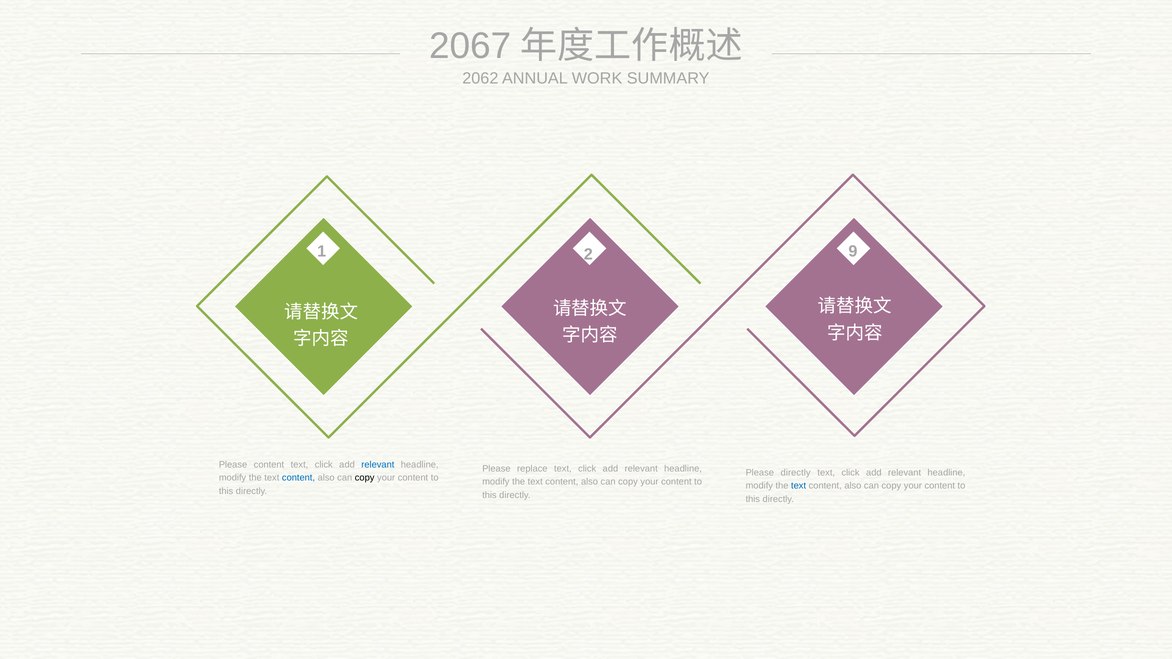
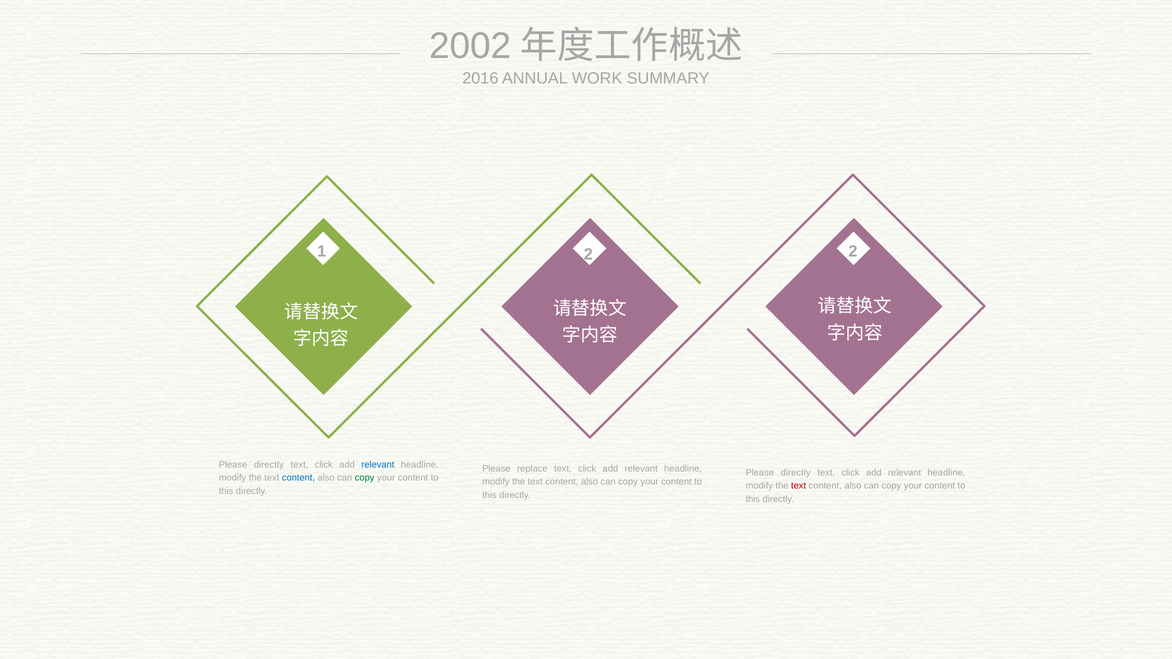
2067: 2067 -> 2002 (470, 46)
2062: 2062 -> 2016 (480, 79)
2 9: 9 -> 2 (853, 252)
content: content -> directly (269, 465)
copy colour: black -> green (365, 478)
text colour: blue -> red (799, 486)
